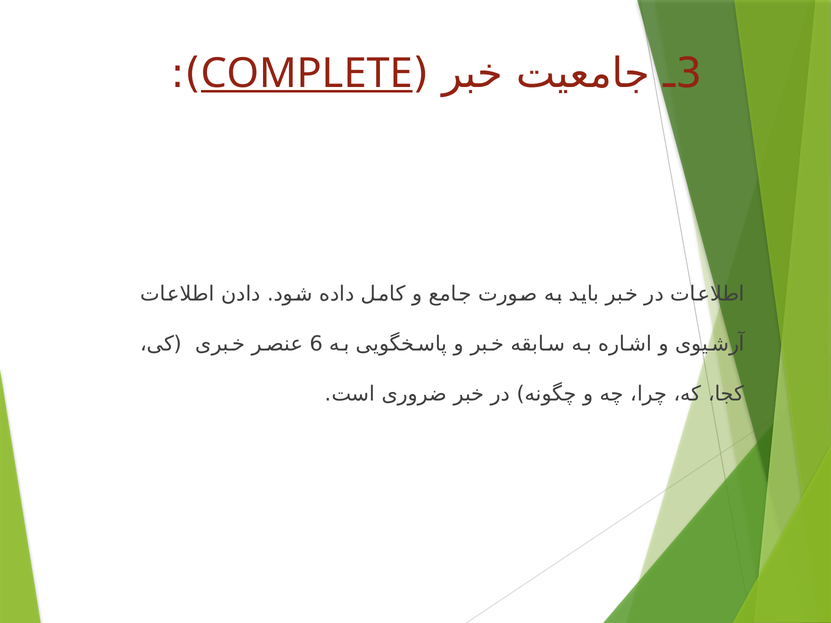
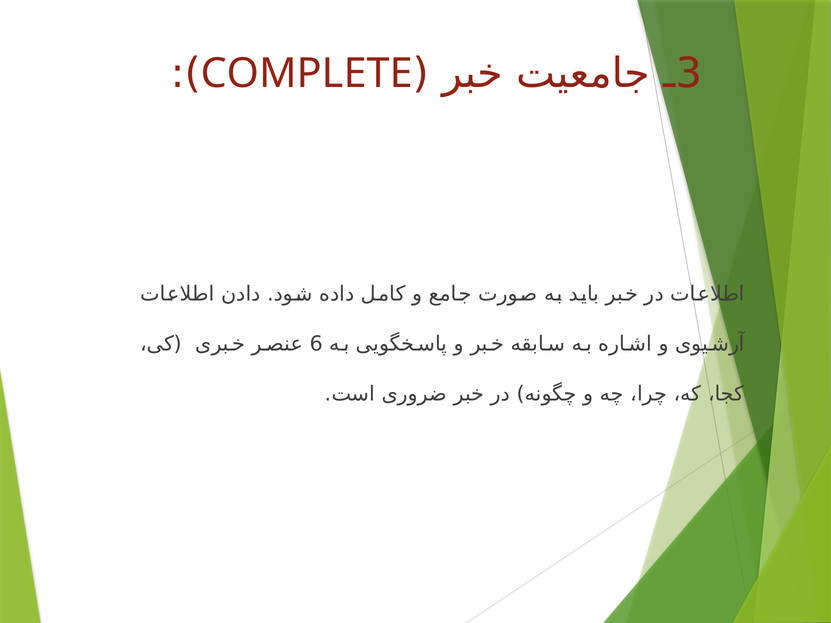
COMPLETE underline: present -> none (307, 74)
